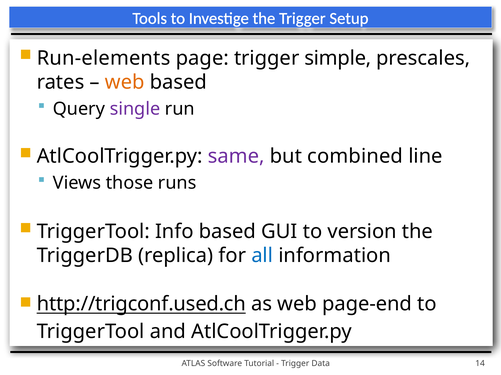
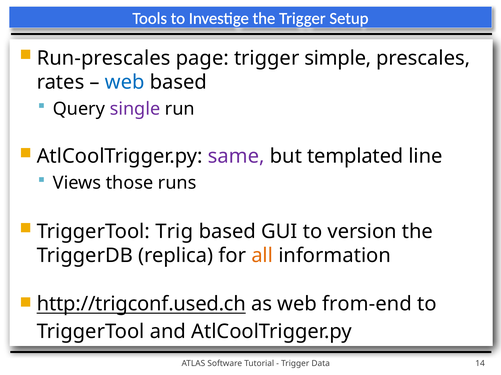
Run-elements: Run-elements -> Run-prescales (104, 58)
web colour: orange -> blue (125, 82)
combined: combined -> templated (355, 156)
Info: Info -> Trig (174, 232)
all colour: blue -> orange (262, 256)
page-end: page-end -> from-end (367, 305)
